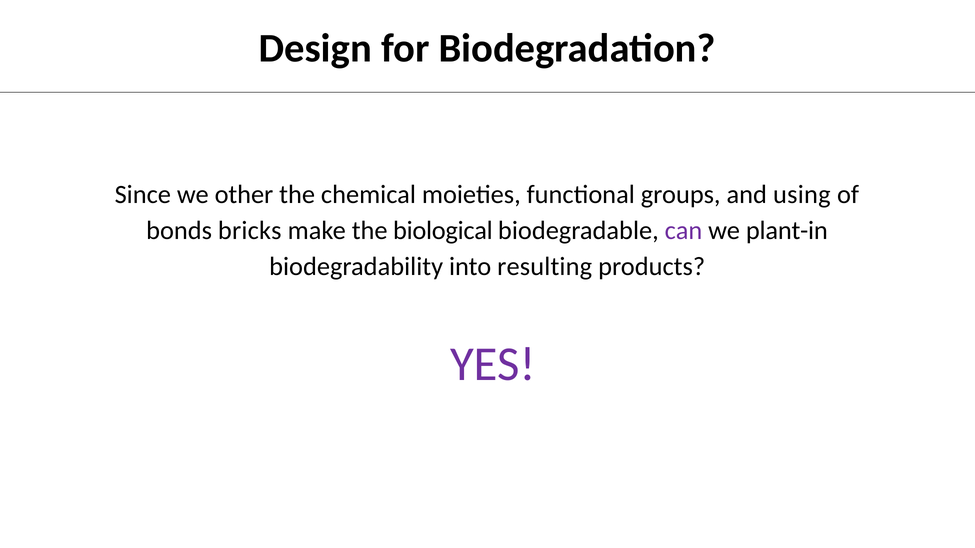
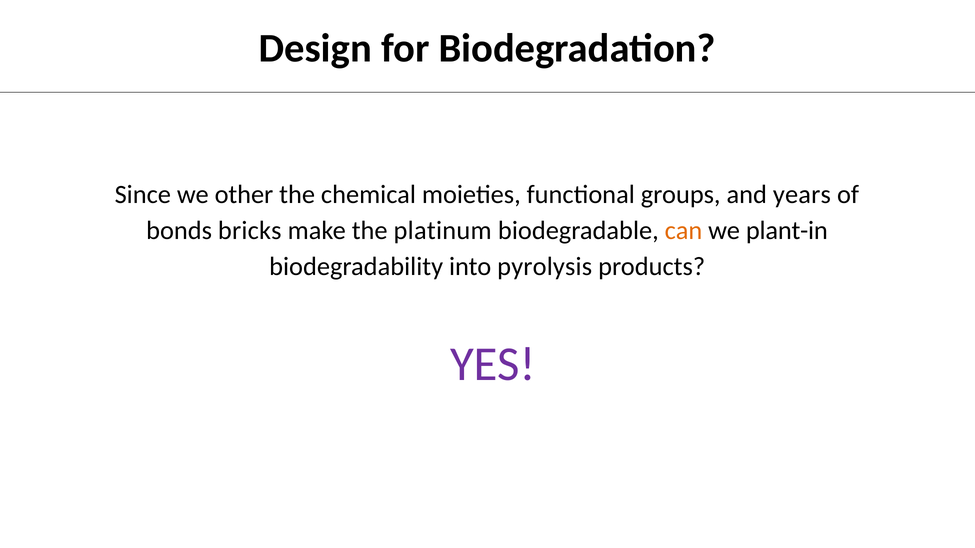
using: using -> years (802, 195)
biological: biological -> platinum (443, 231)
can colour: purple -> orange (683, 231)
resulting: resulting -> pyrolysis (545, 267)
